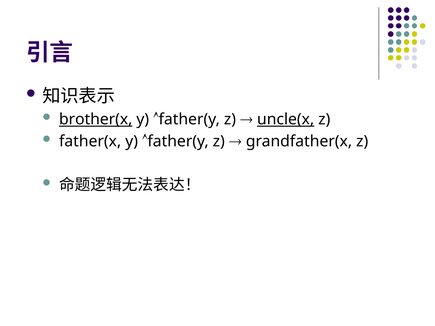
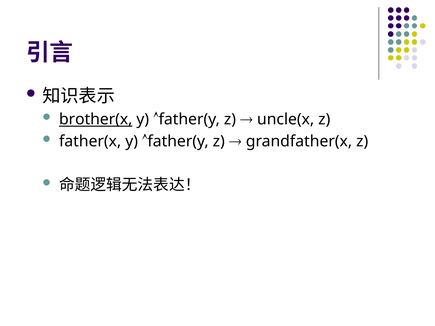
uncle(x underline: present -> none (286, 119)
